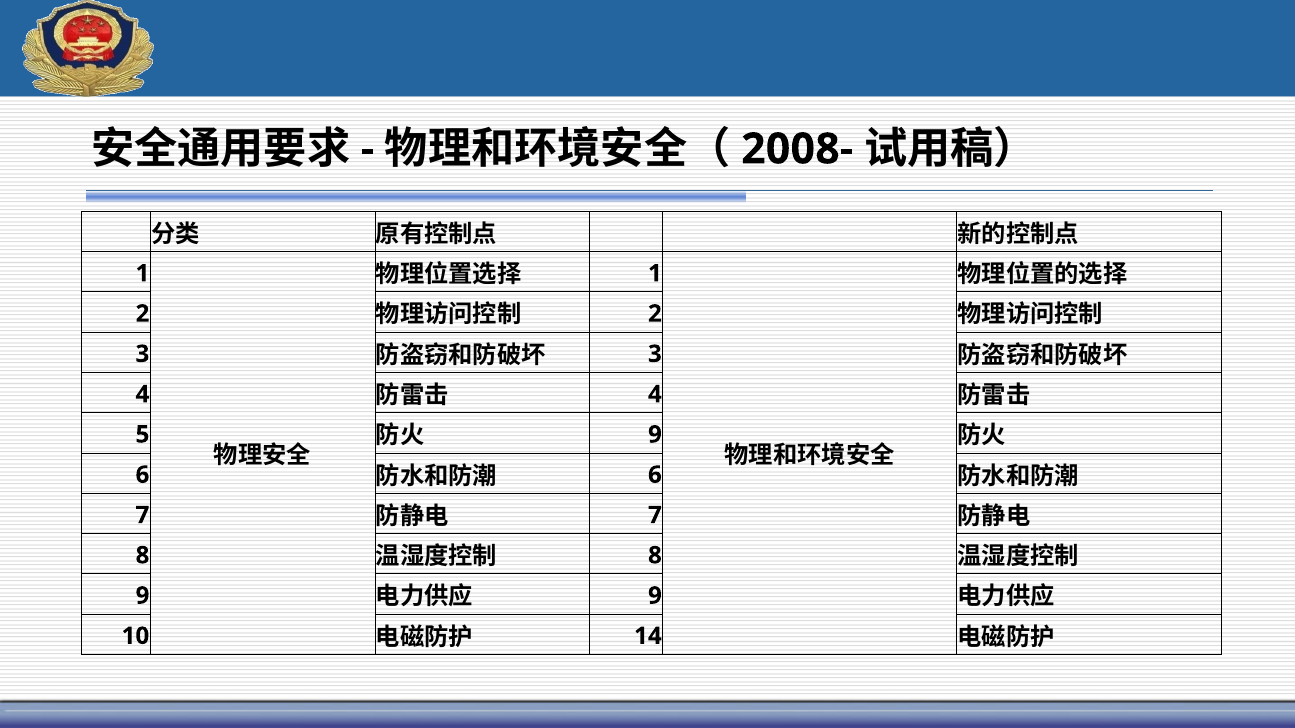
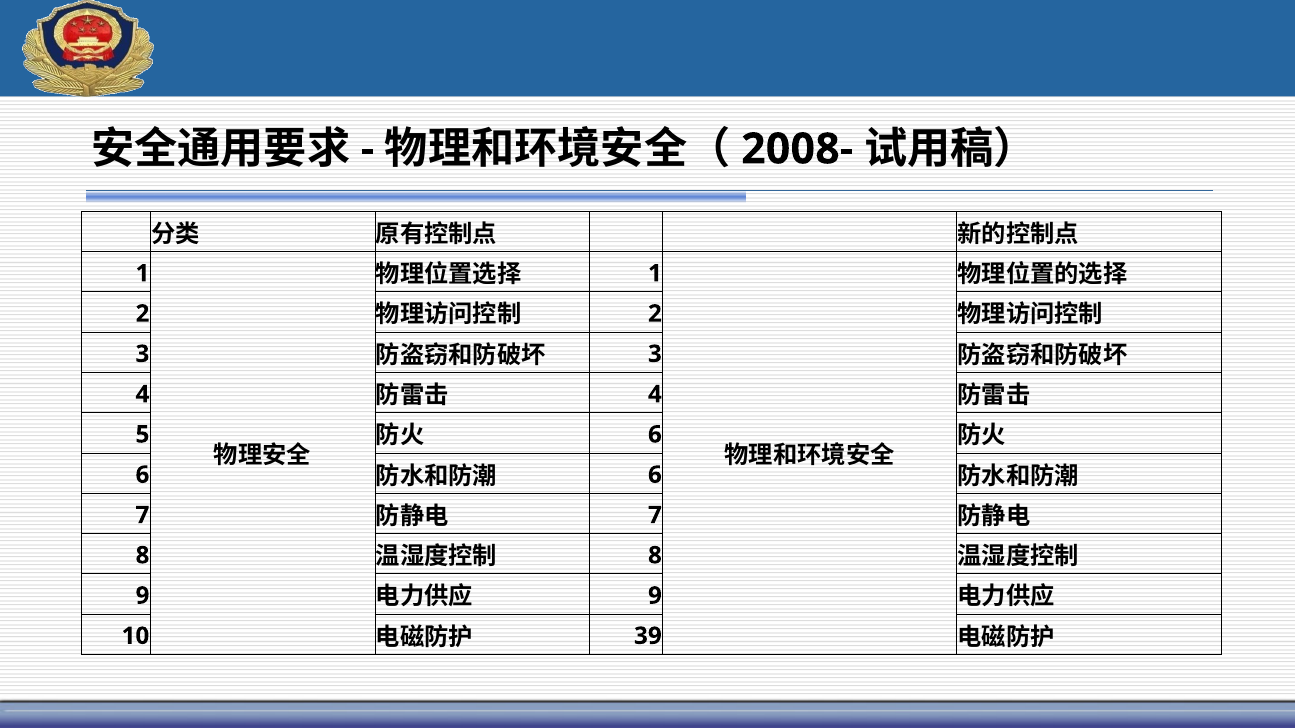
9: 9 -> 6 (655, 435)
14: 14 -> 39 (648, 636)
